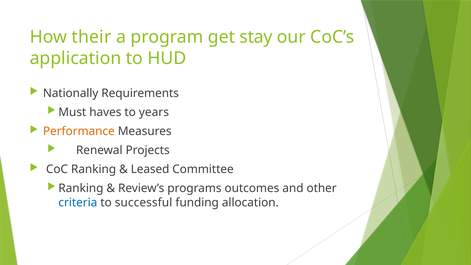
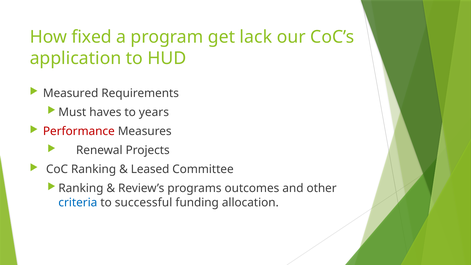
their: their -> fixed (92, 37)
stay: stay -> lack (256, 37)
Nationally: Nationally -> Measured (71, 93)
Performance colour: orange -> red (79, 131)
